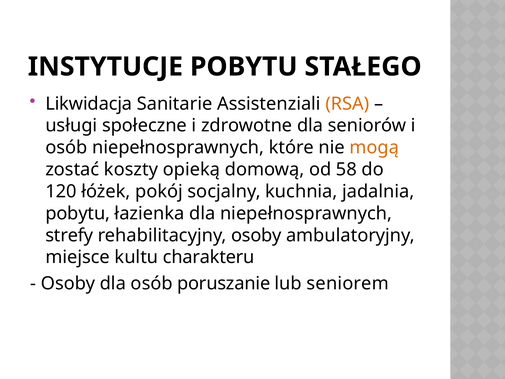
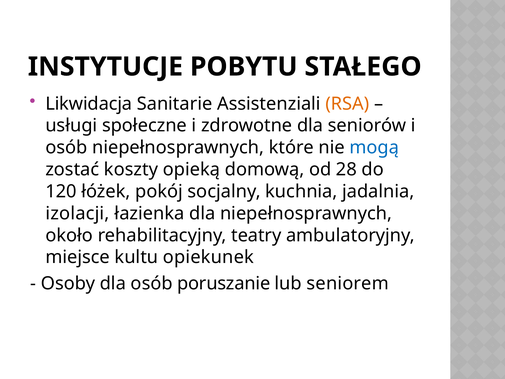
mogą colour: orange -> blue (374, 147)
58: 58 -> 28 (346, 169)
pobytu: pobytu -> izolacji (78, 213)
strefy: strefy -> około (69, 235)
rehabilitacyjny osoby: osoby -> teatry (256, 235)
charakteru: charakteru -> opiekunek (208, 257)
